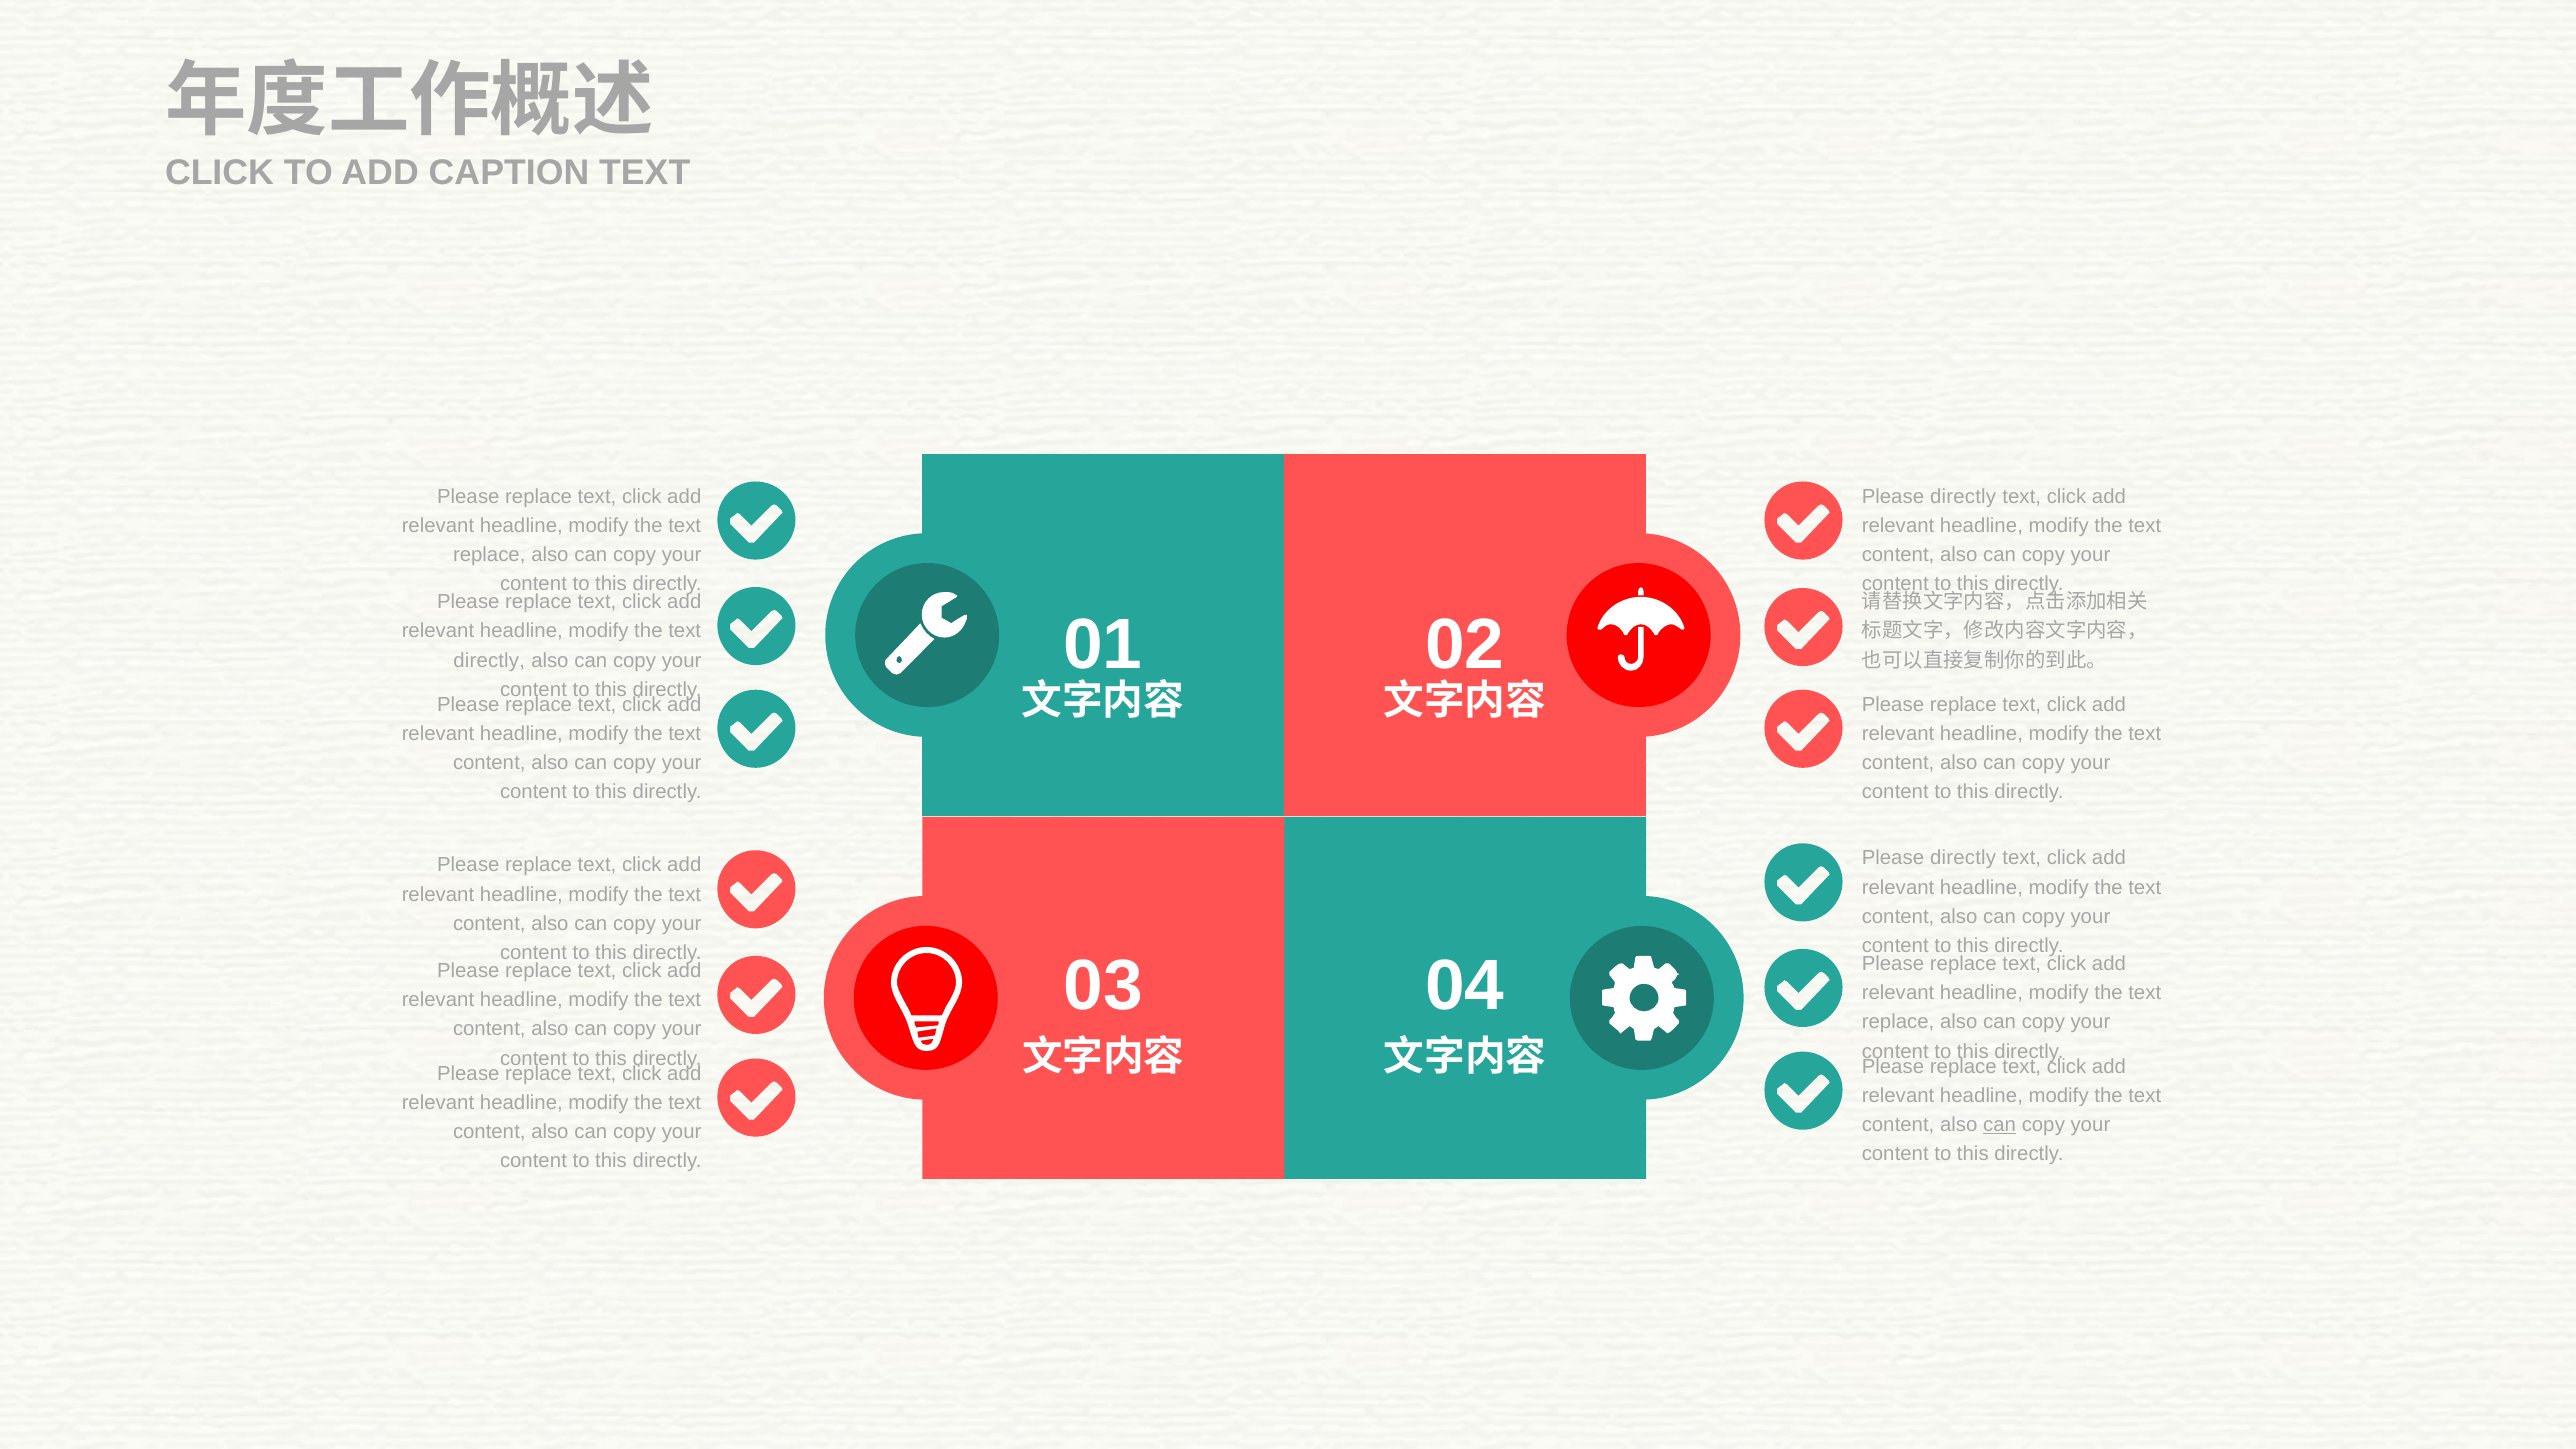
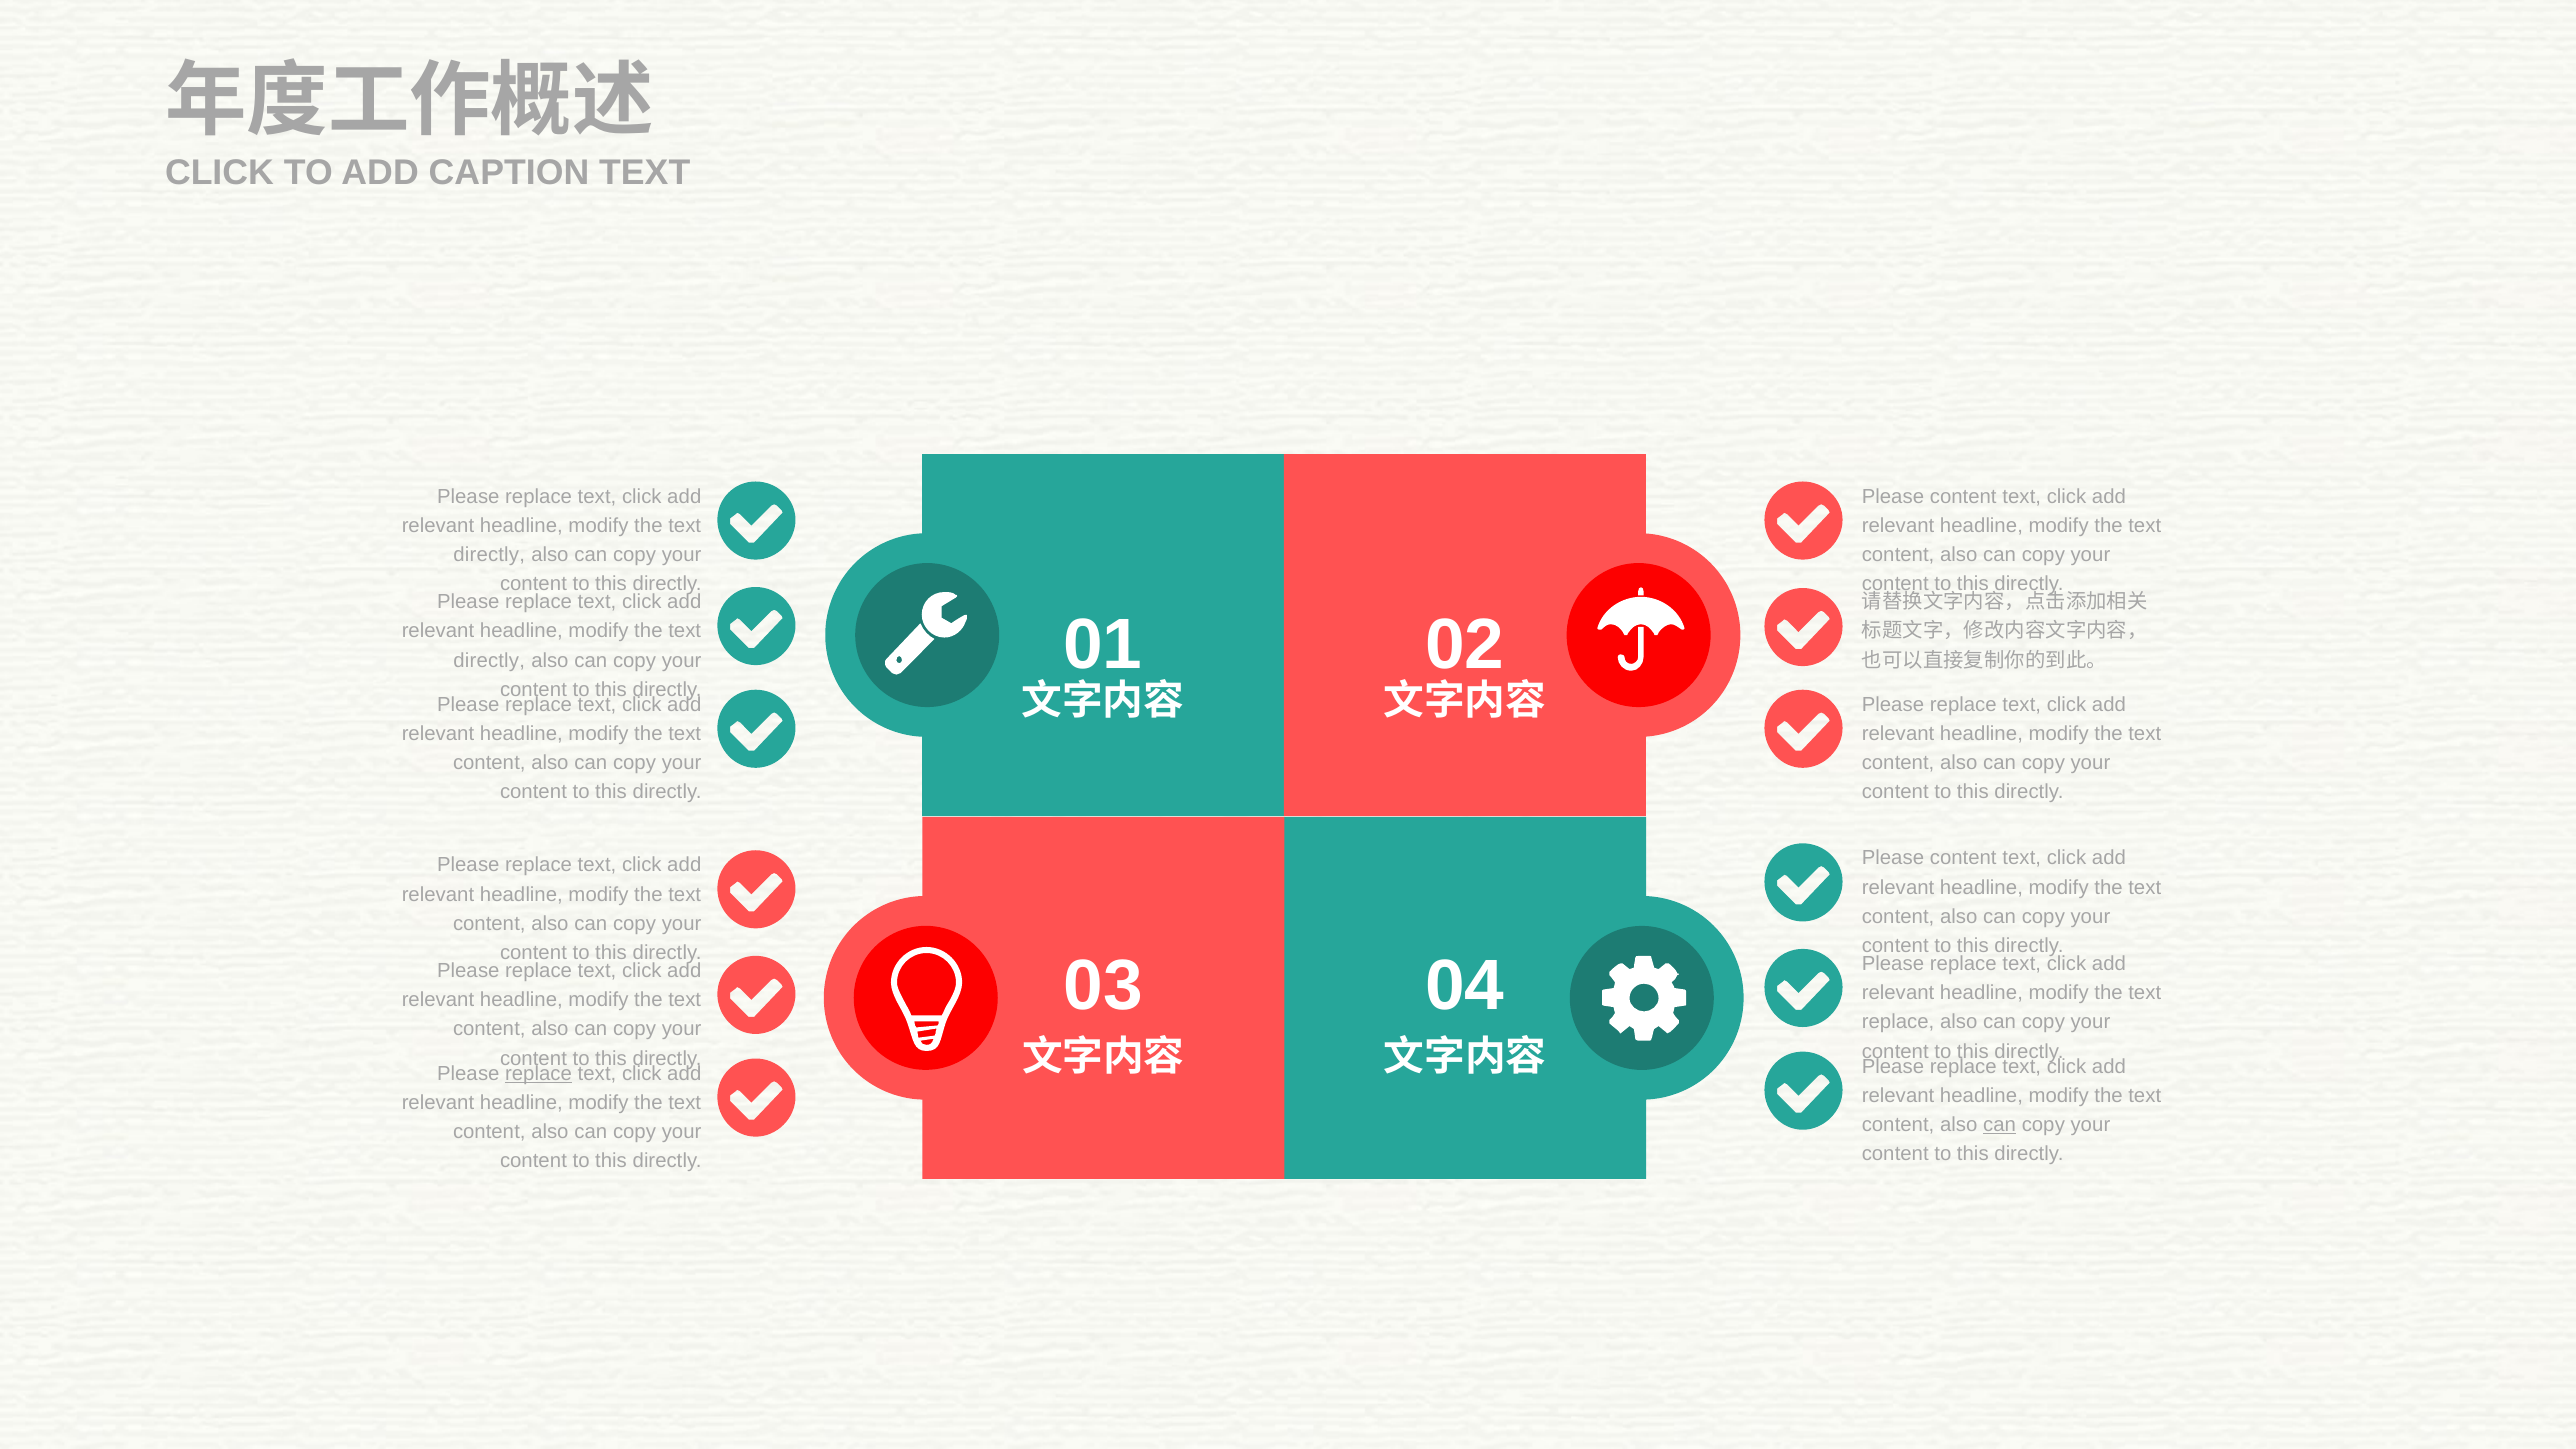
directly: directly -> content (1963, 496)
replace: replace -> directly (489, 555)
directly: directly -> content (1963, 858)
replace underline: none -> present (539, 1073)
